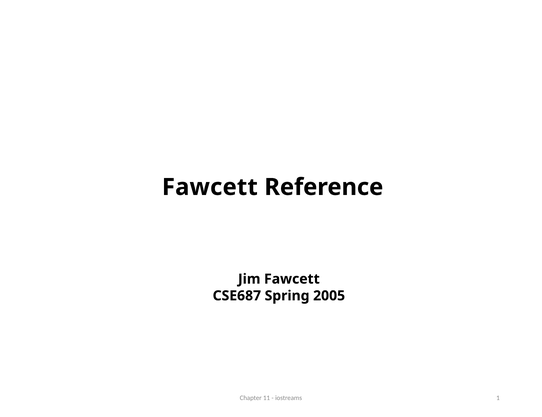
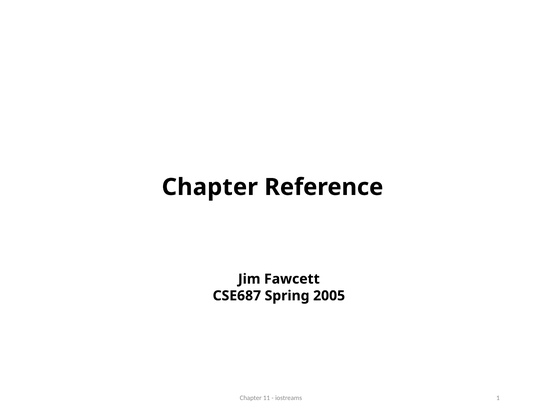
Fawcett: Fawcett -> Chapter (210, 187)
